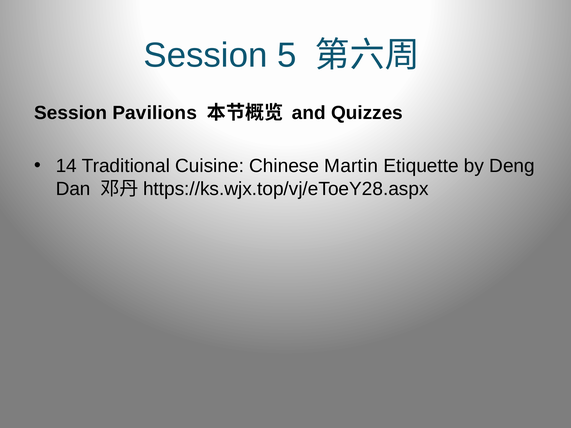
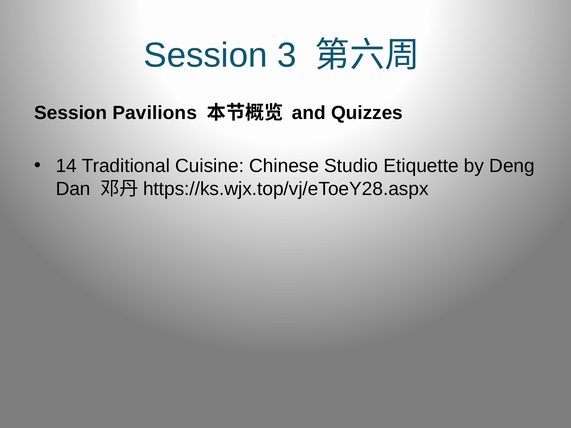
5: 5 -> 3 (287, 55)
Martin: Martin -> Studio (351, 166)
